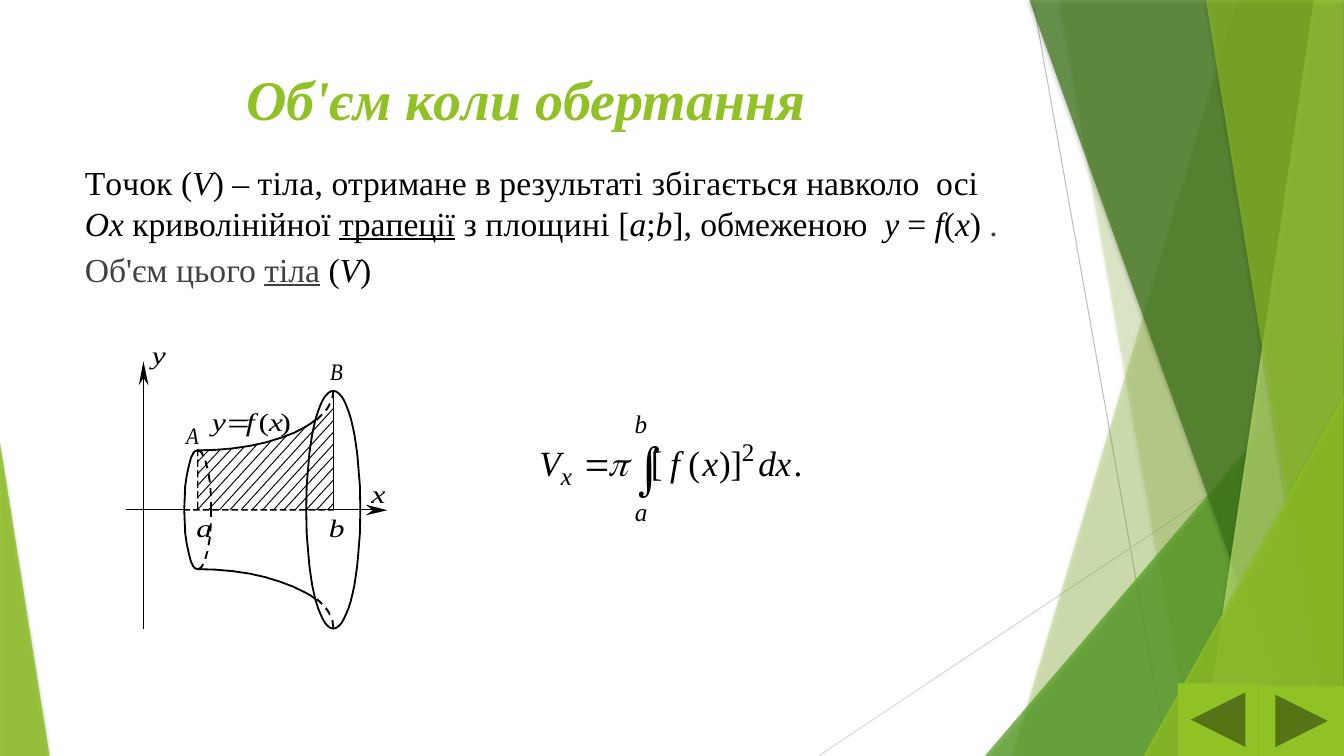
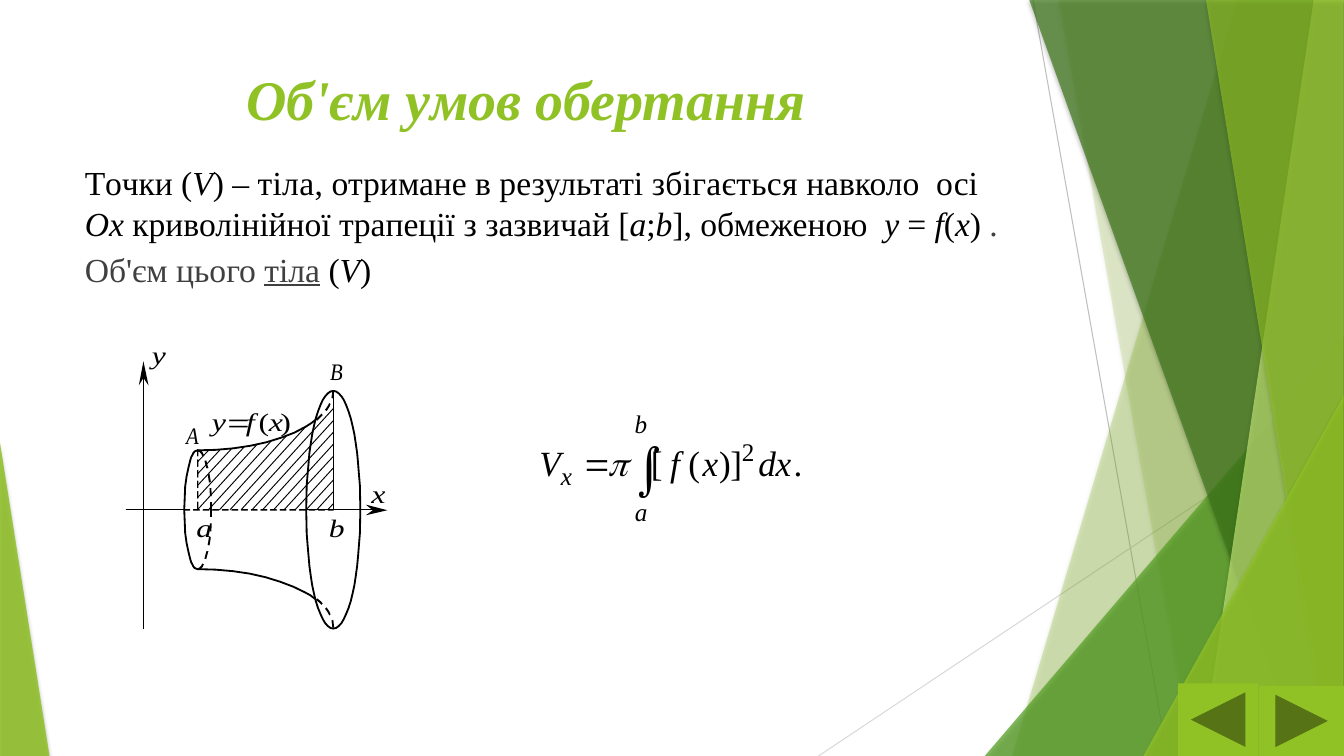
коли: коли -> умов (463, 102)
Точок: Точок -> Точки (129, 185)
трапеції underline: present -> none (397, 225)
площині: площині -> зазвичай (548, 225)
